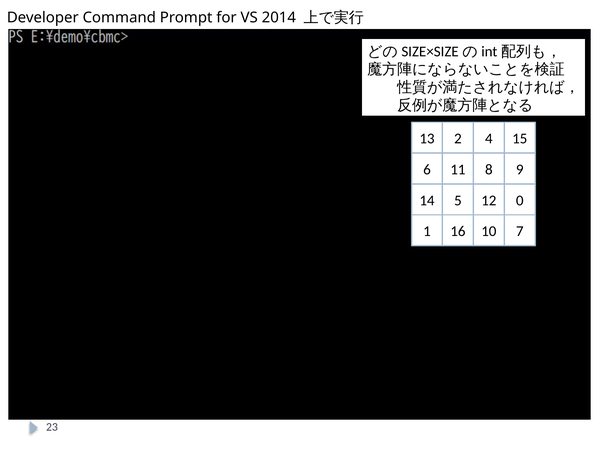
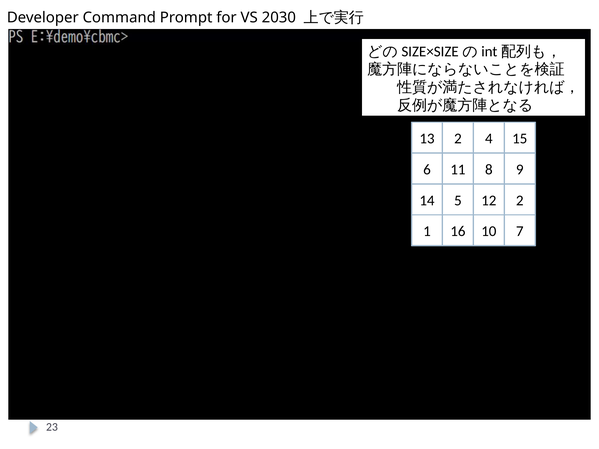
2014: 2014 -> 2030 (279, 18)
12 0: 0 -> 2 (520, 201)
